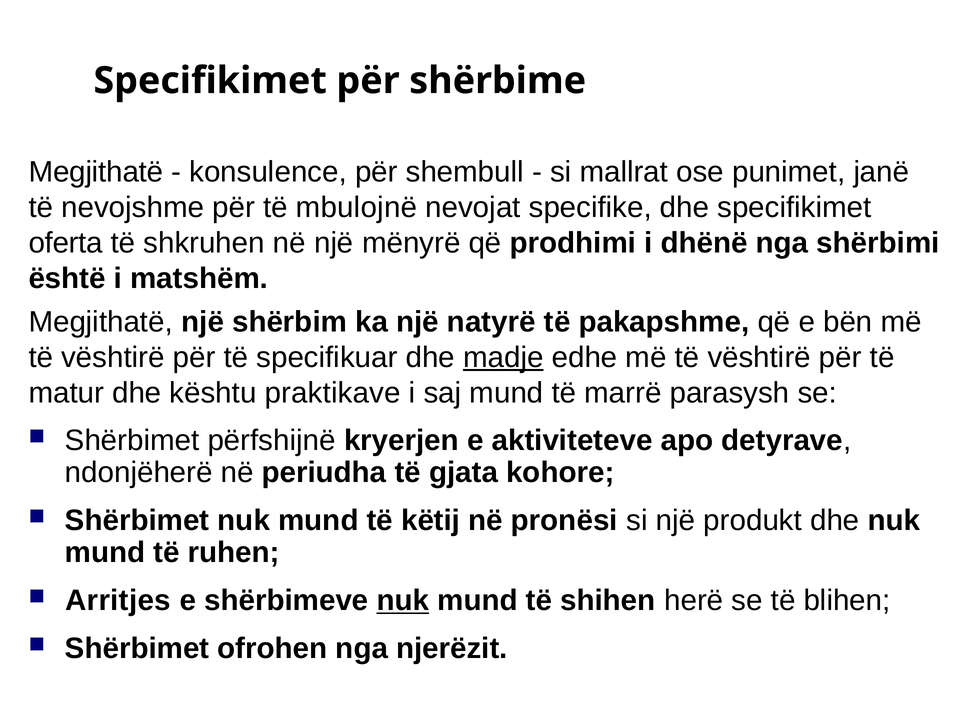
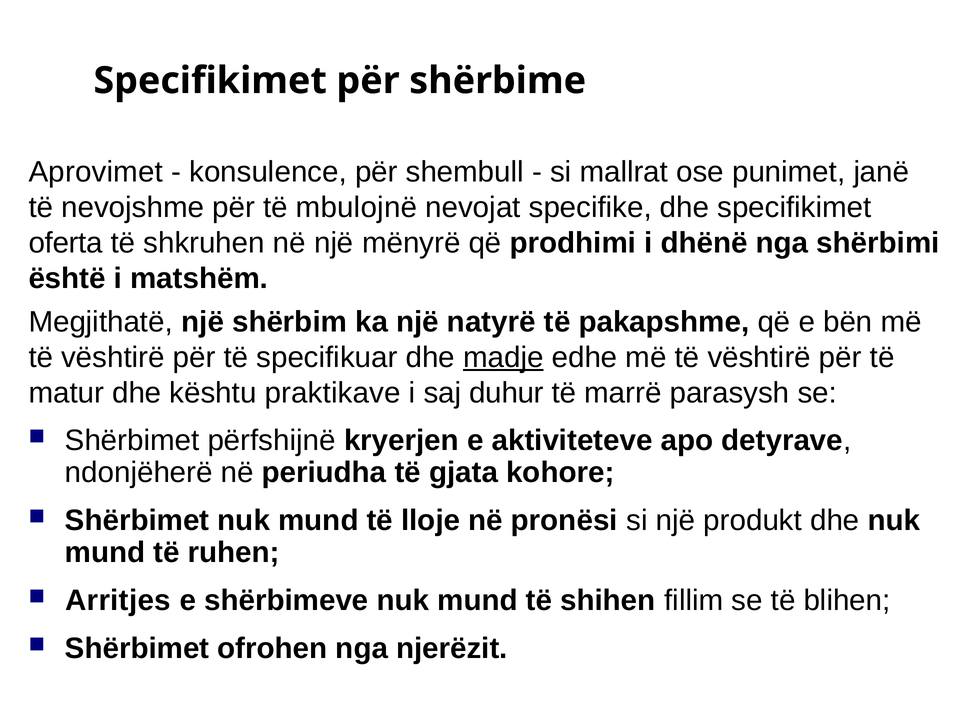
Megjithatë: Megjithatë -> Aprovimet (96, 172)
saj mund: mund -> duhur (507, 393)
këtij: këtij -> lloje (431, 521)
nuk underline: present -> none (403, 601)
herë: herë -> fillim (694, 601)
